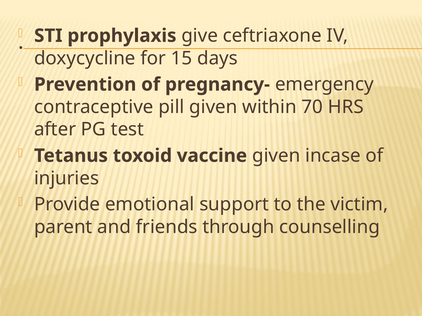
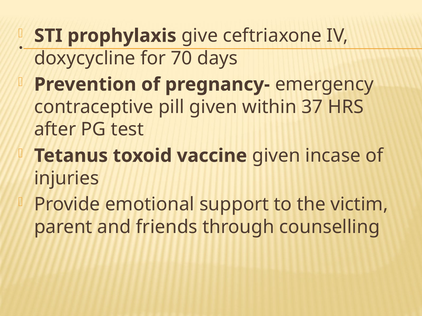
15: 15 -> 70 (182, 58)
70: 70 -> 37 (312, 107)
